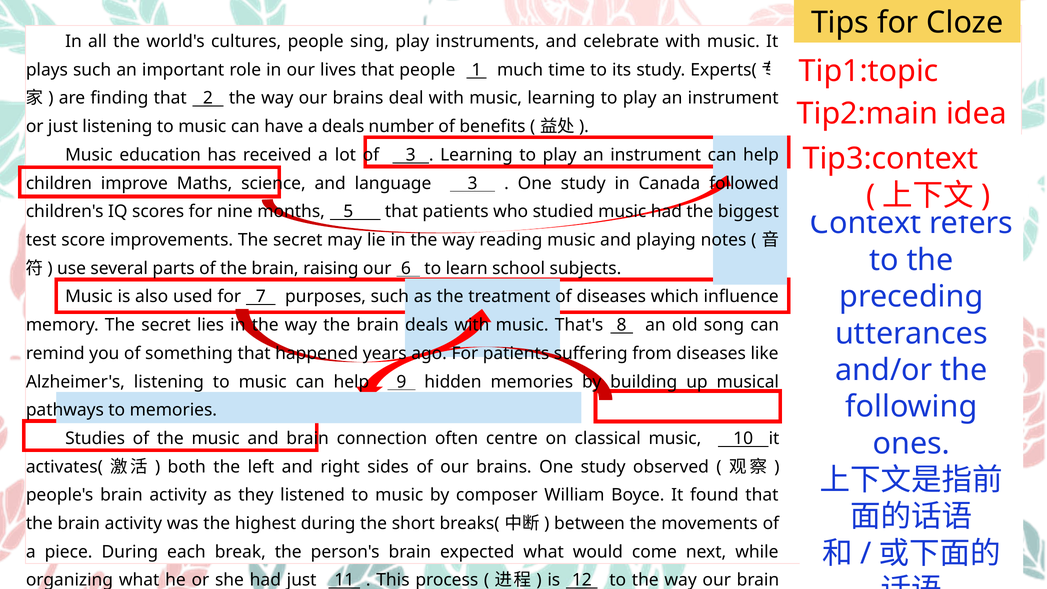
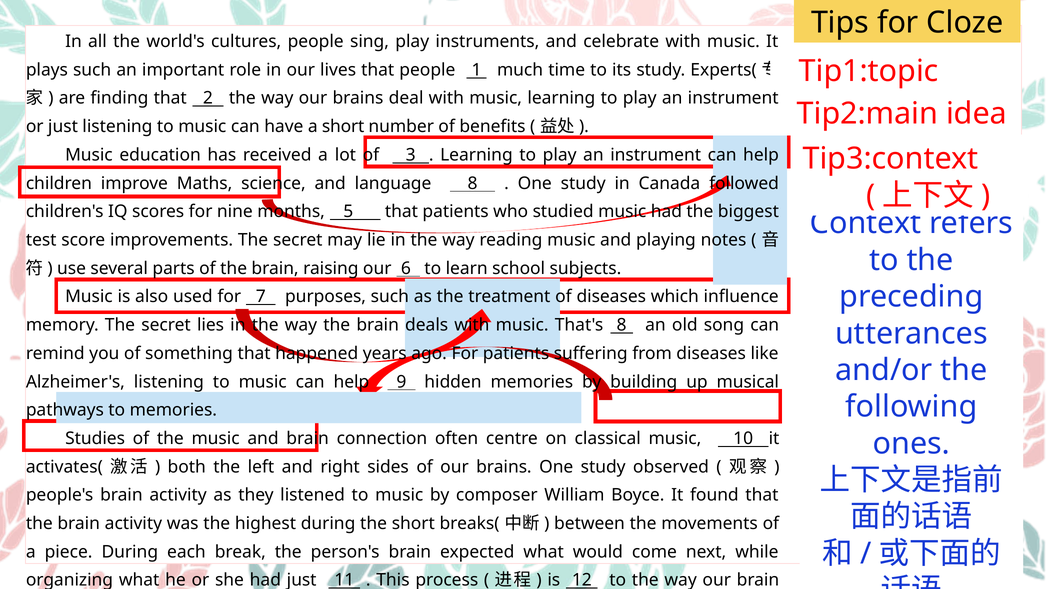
a deals: deals -> short (343, 127)
language 3: 3 -> 8 (473, 183)
